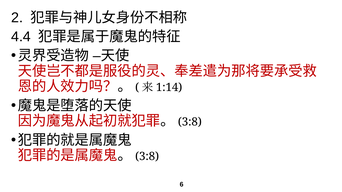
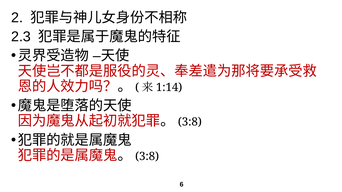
4.4: 4.4 -> 2.3 (21, 37)
